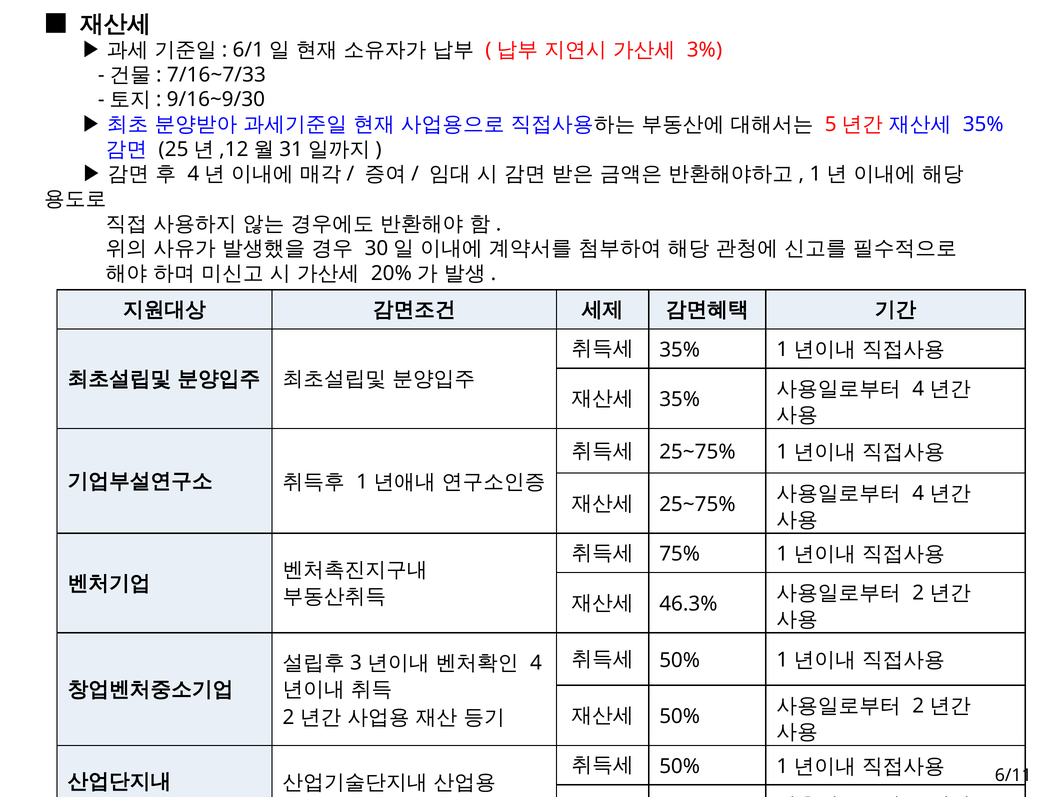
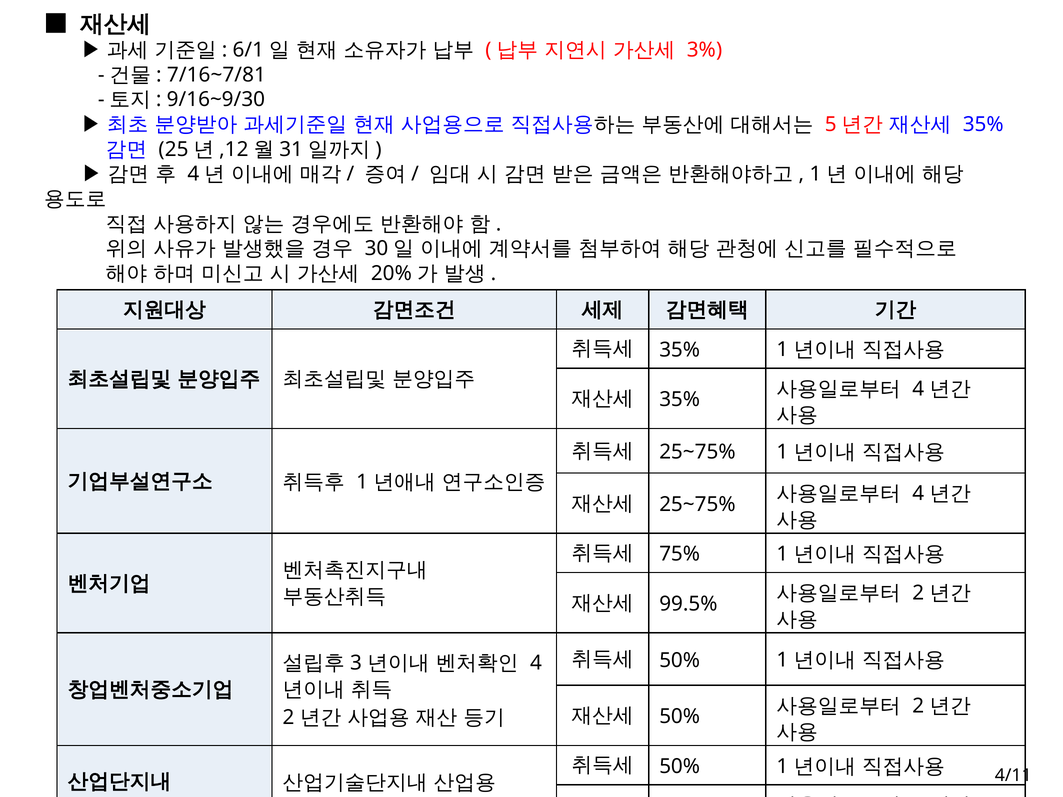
7/16~7/33: 7/16~7/33 -> 7/16~7/81 (216, 75)
46.3%: 46.3% -> 99.5% (688, 604)
6/11: 6/11 -> 4/11 (1013, 776)
